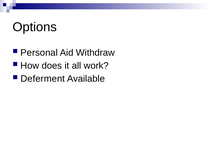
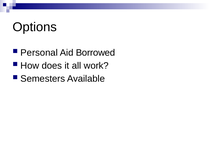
Withdraw: Withdraw -> Borrowed (95, 53)
Deferment: Deferment -> Semesters (43, 79)
